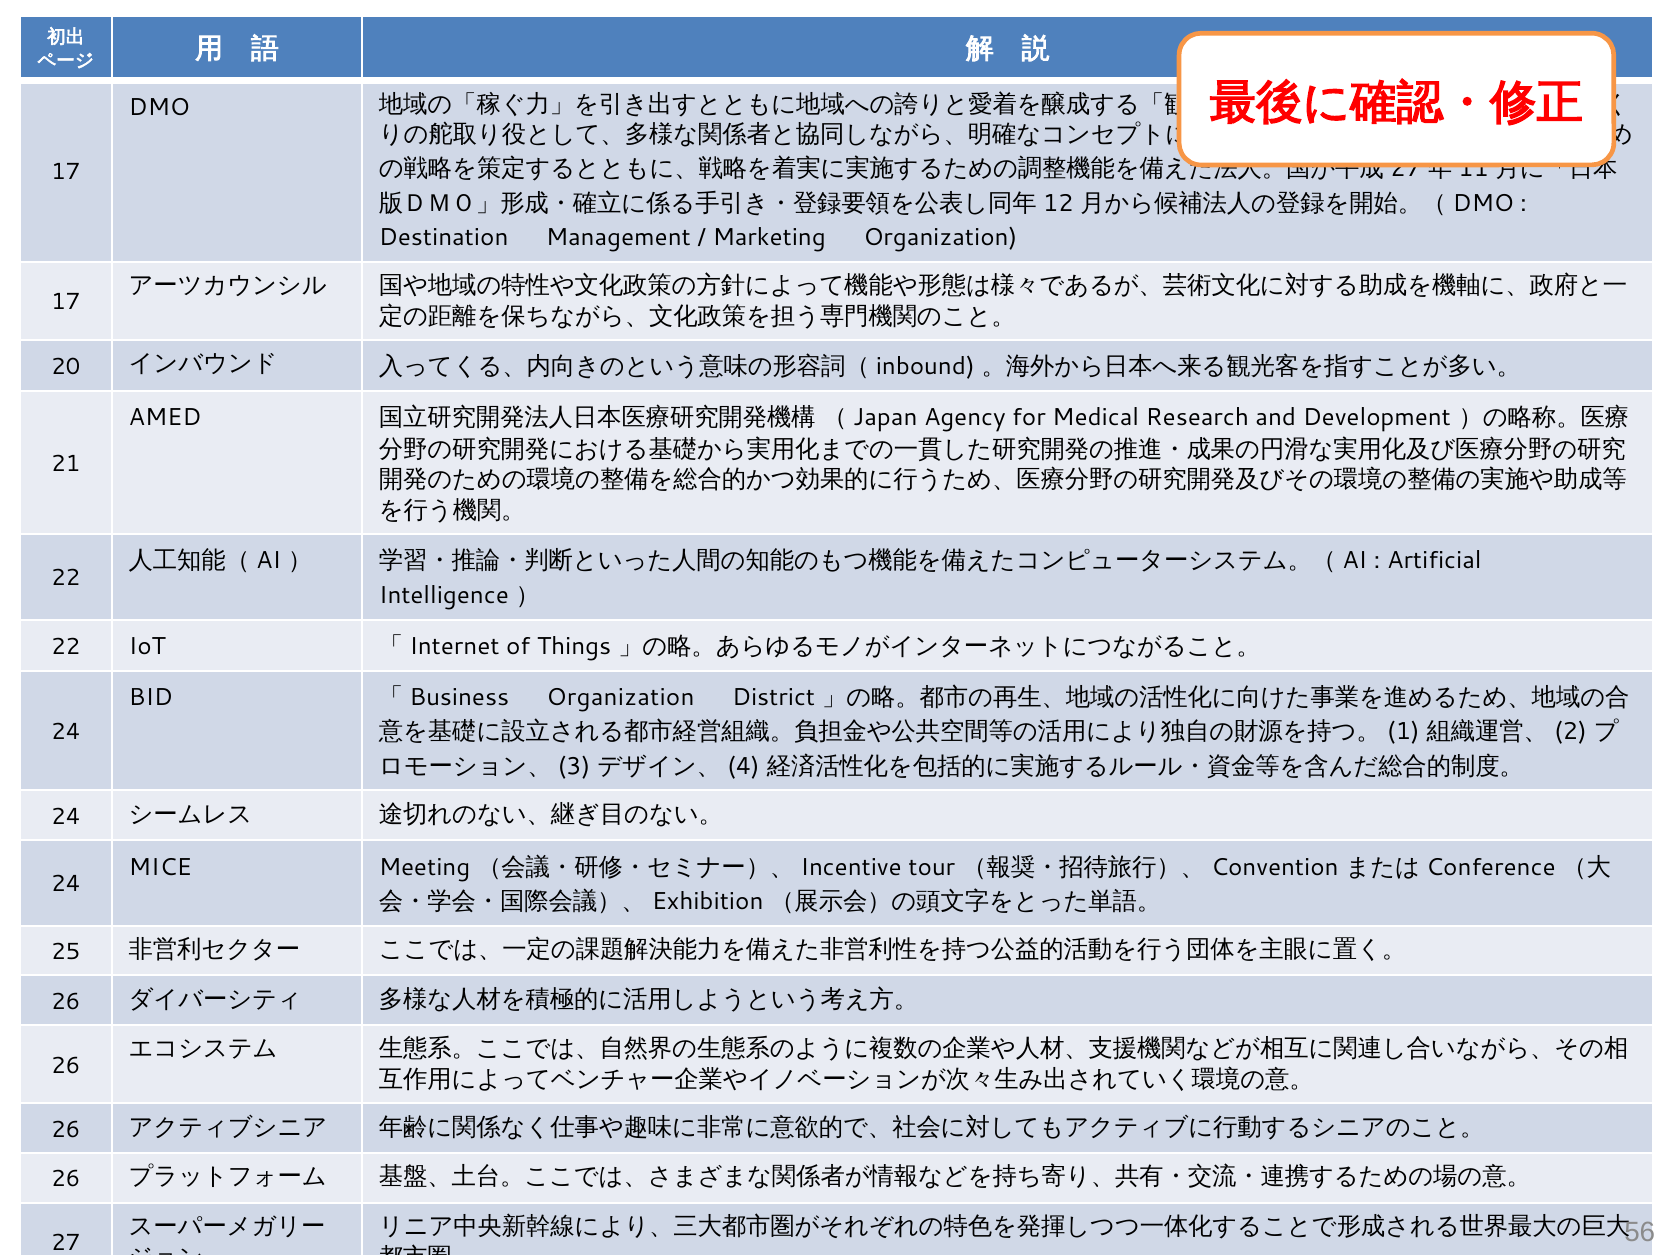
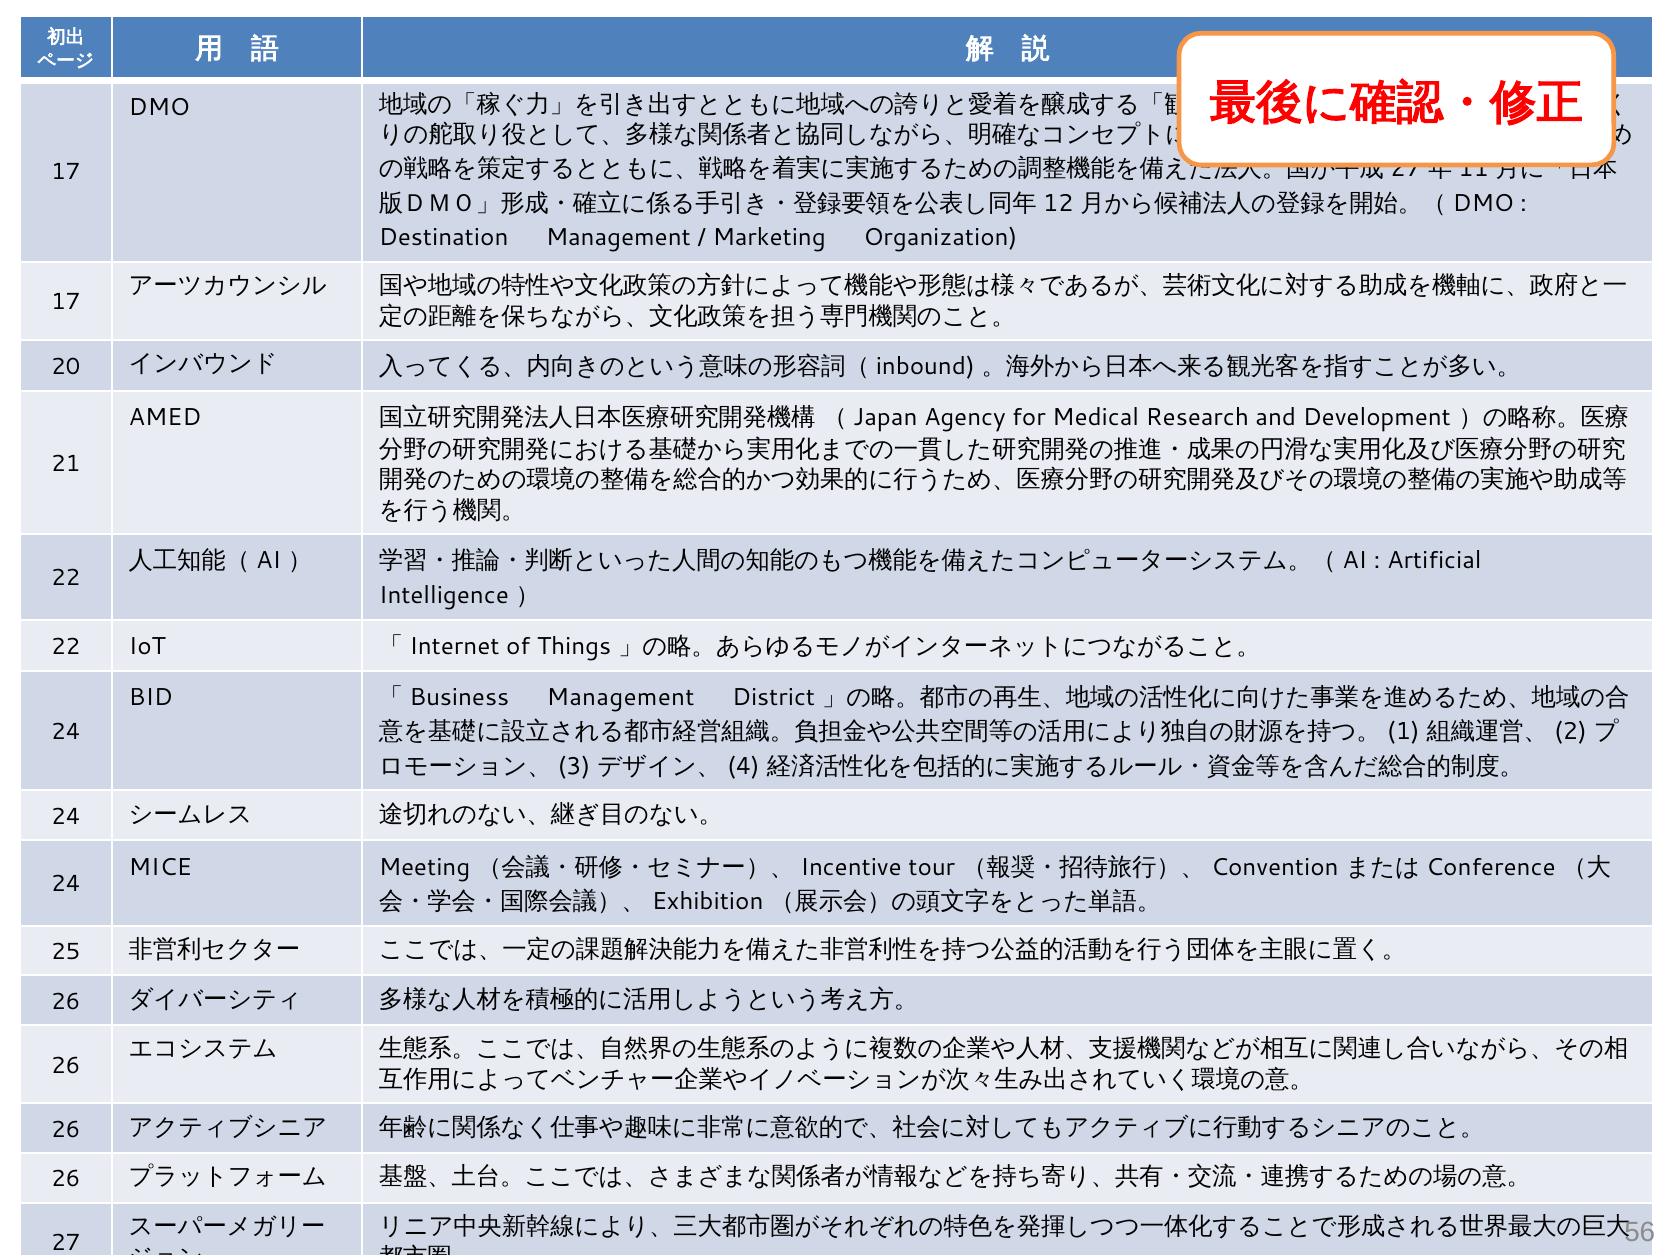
「Business Organization: Organization -> Management (621, 697)
